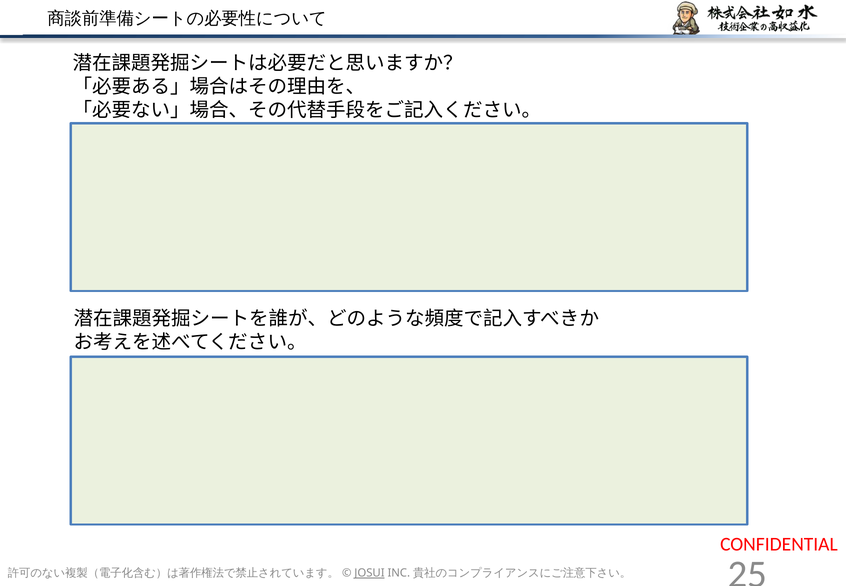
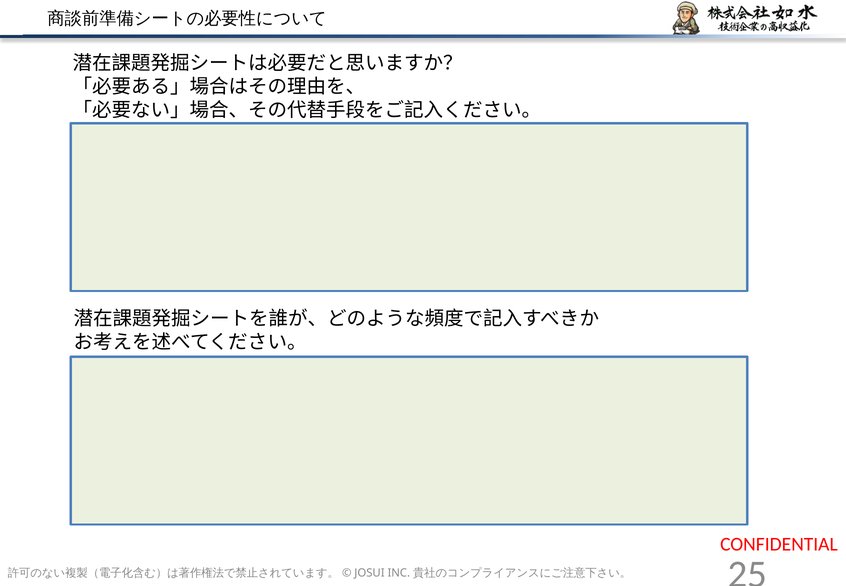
JOSUI underline: present -> none (369, 573)
